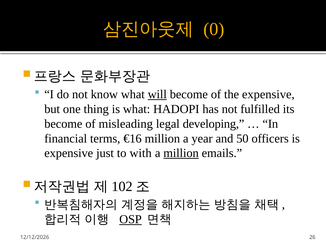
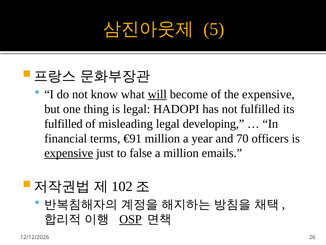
0: 0 -> 5 (214, 29)
is what: what -> legal (137, 109)
become: become -> fulfilled (63, 124)
€16: €16 -> €91 (133, 138)
50: 50 -> 70 (242, 138)
expensive underline: none -> present (69, 153)
with: with -> false (141, 153)
million underline: present -> none (181, 153)
